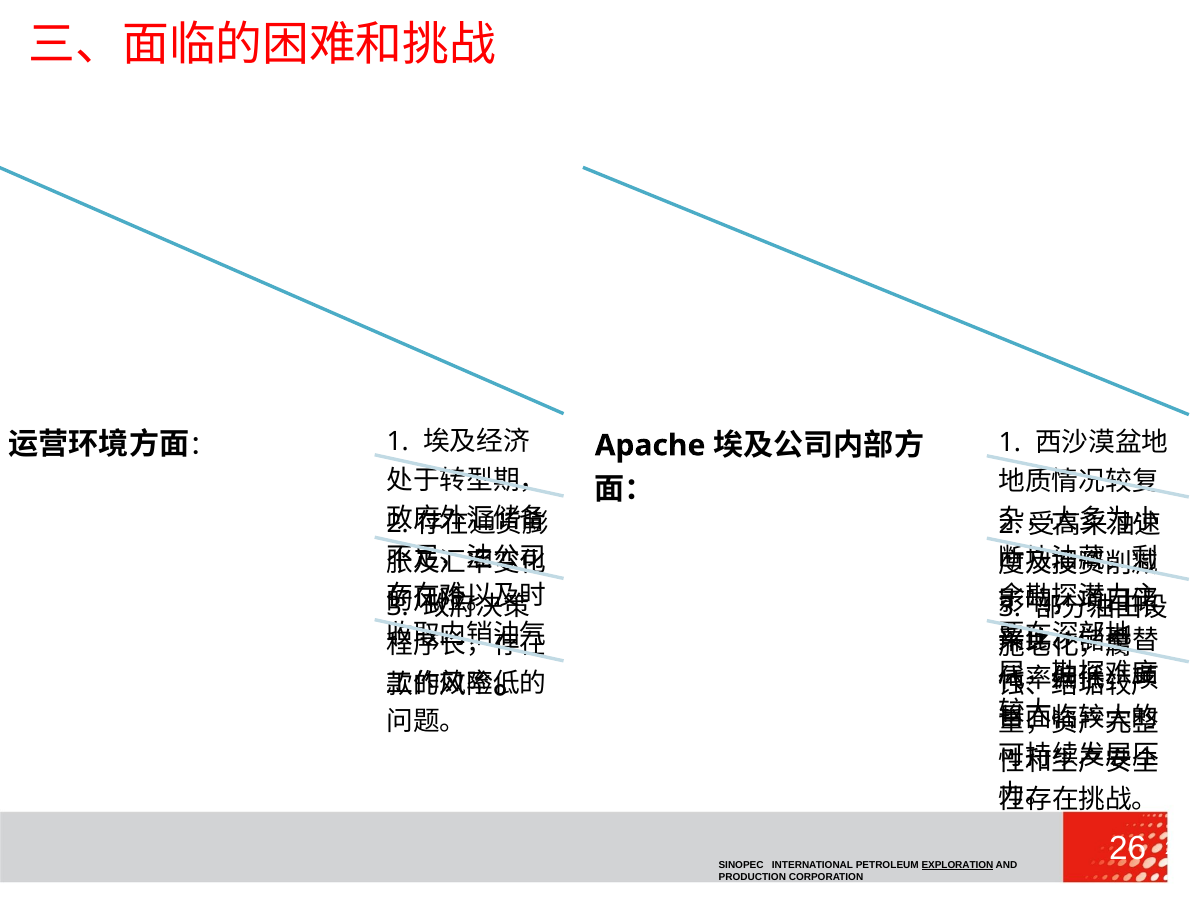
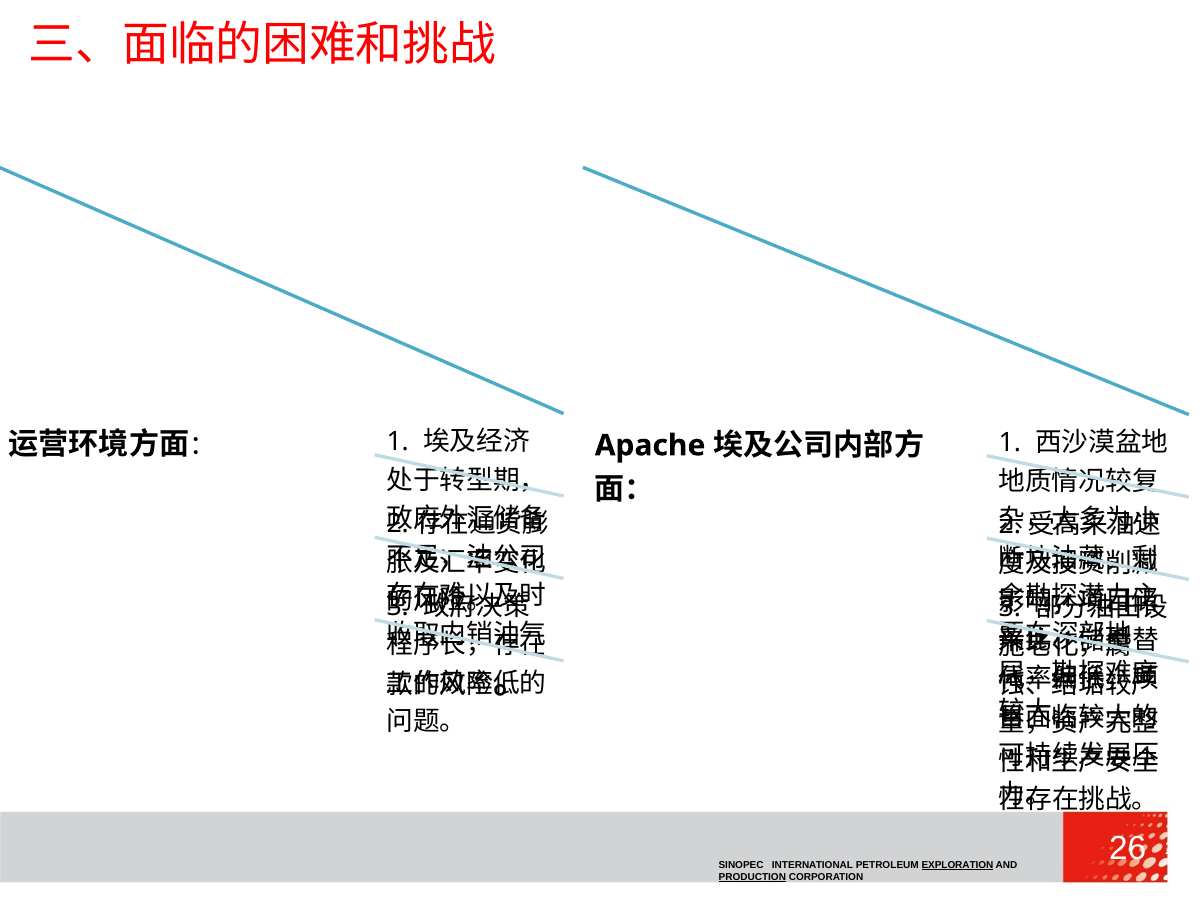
PRODUCTION underline: none -> present (752, 877)
